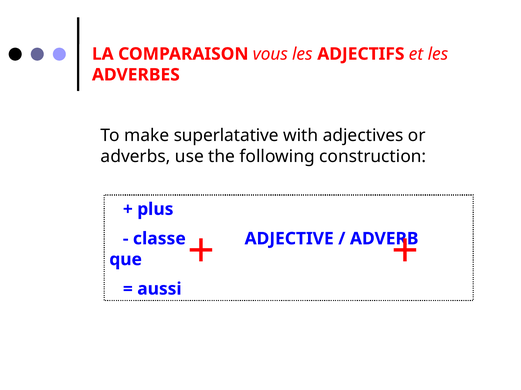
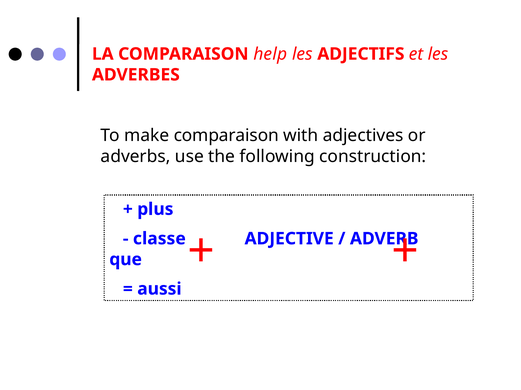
vous: vous -> help (270, 54)
make superlatative: superlatative -> comparaison (226, 136)
